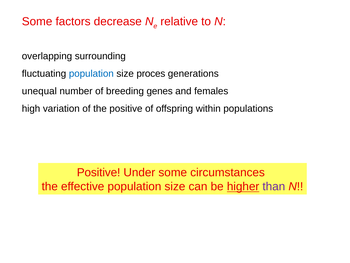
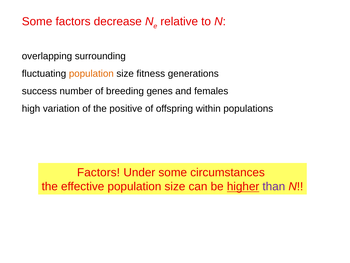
population colour: blue -> orange (91, 73)
proces: proces -> fitness (151, 73)
unequal: unequal -> success (39, 91)
Positive: Positive -> Factors (98, 172)
